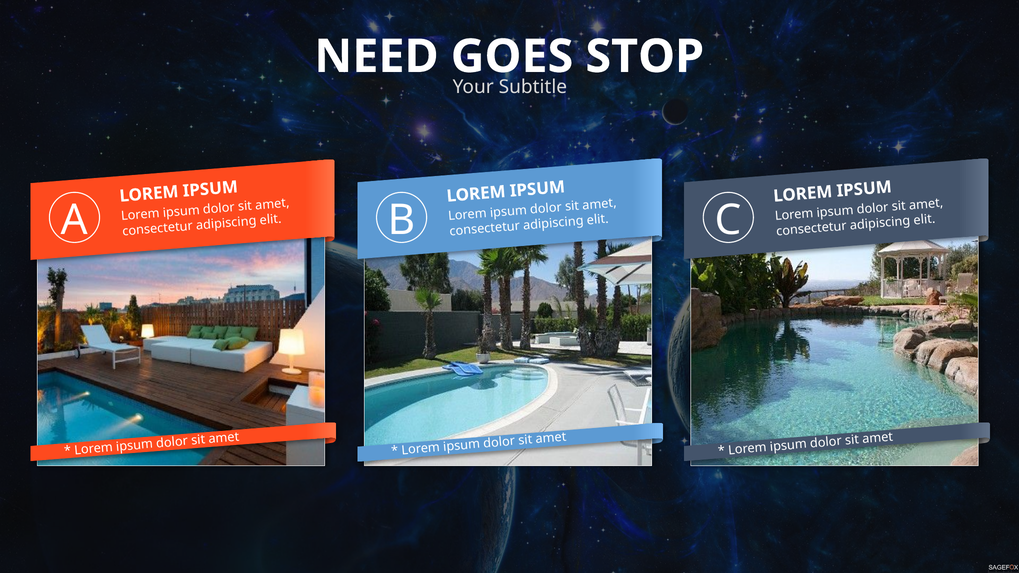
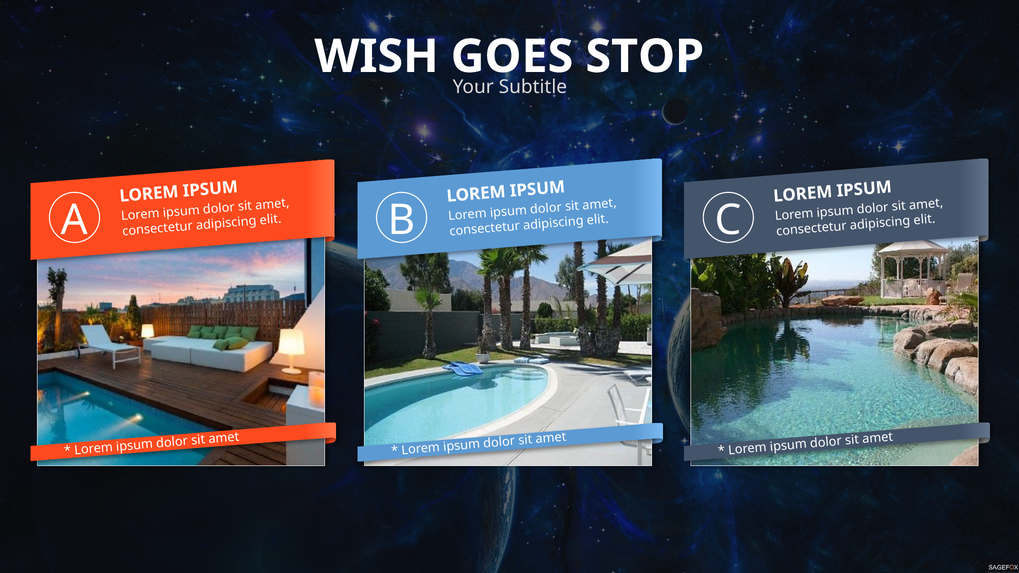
NEED: NEED -> WISH (377, 57)
